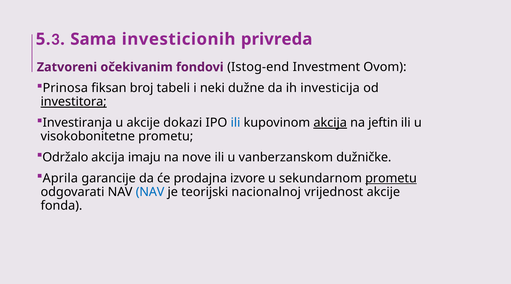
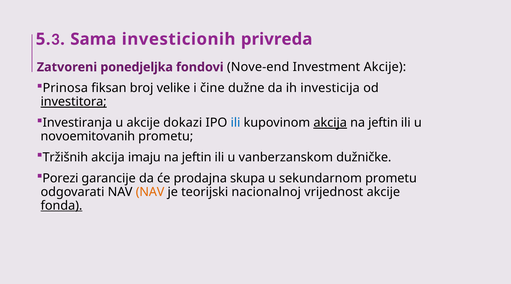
očekivanim: očekivanim -> ponedjeljka (137, 67)
Istog-end: Istog-end -> Nove-end (258, 67)
Investment Ovom: Ovom -> Akcije (385, 67)
tabeli: tabeli -> velike (173, 88)
neki: neki -> čine (212, 88)
visokobonitetne: visokobonitetne -> novoemitovanih (88, 136)
Održalo: Održalo -> Tržišnih (65, 157)
nove: nove -> jeftin (197, 157)
Aprila: Aprila -> Porezi (60, 178)
izvore: izvore -> skupa (248, 178)
prometu underline: present -> none (391, 178)
NAV colour: blue -> orange (150, 192)
fonda underline: none -> present (61, 206)
